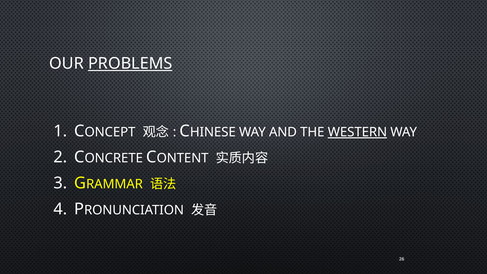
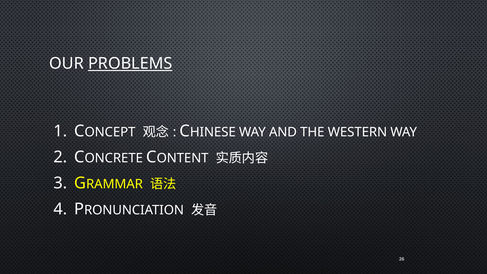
WESTERN underline: present -> none (357, 132)
